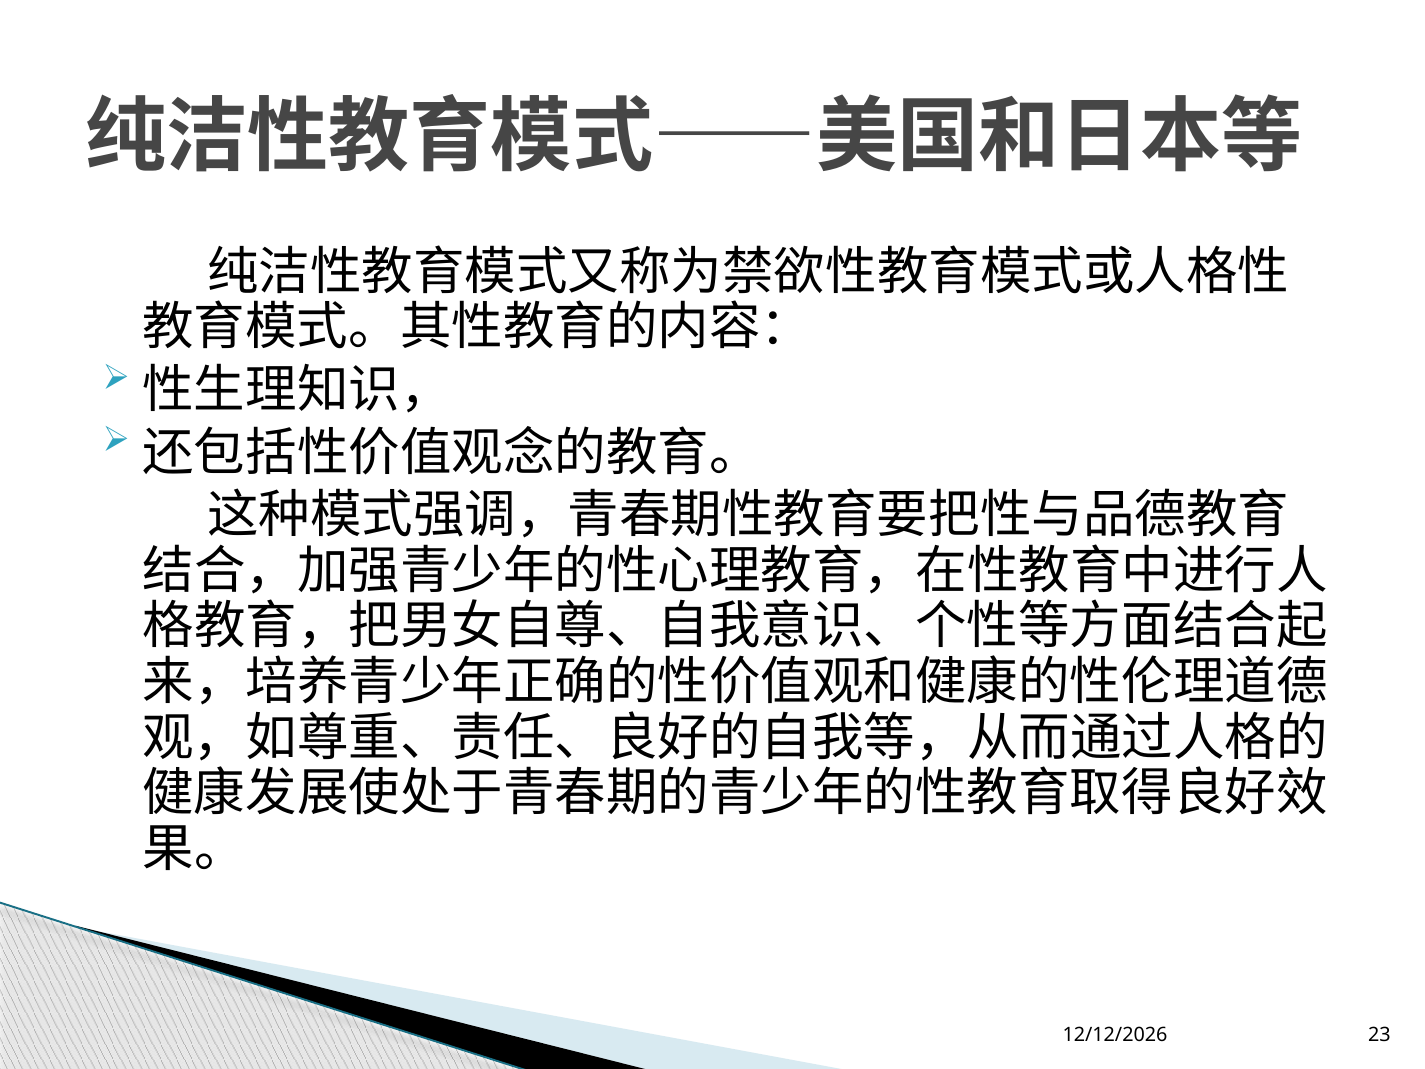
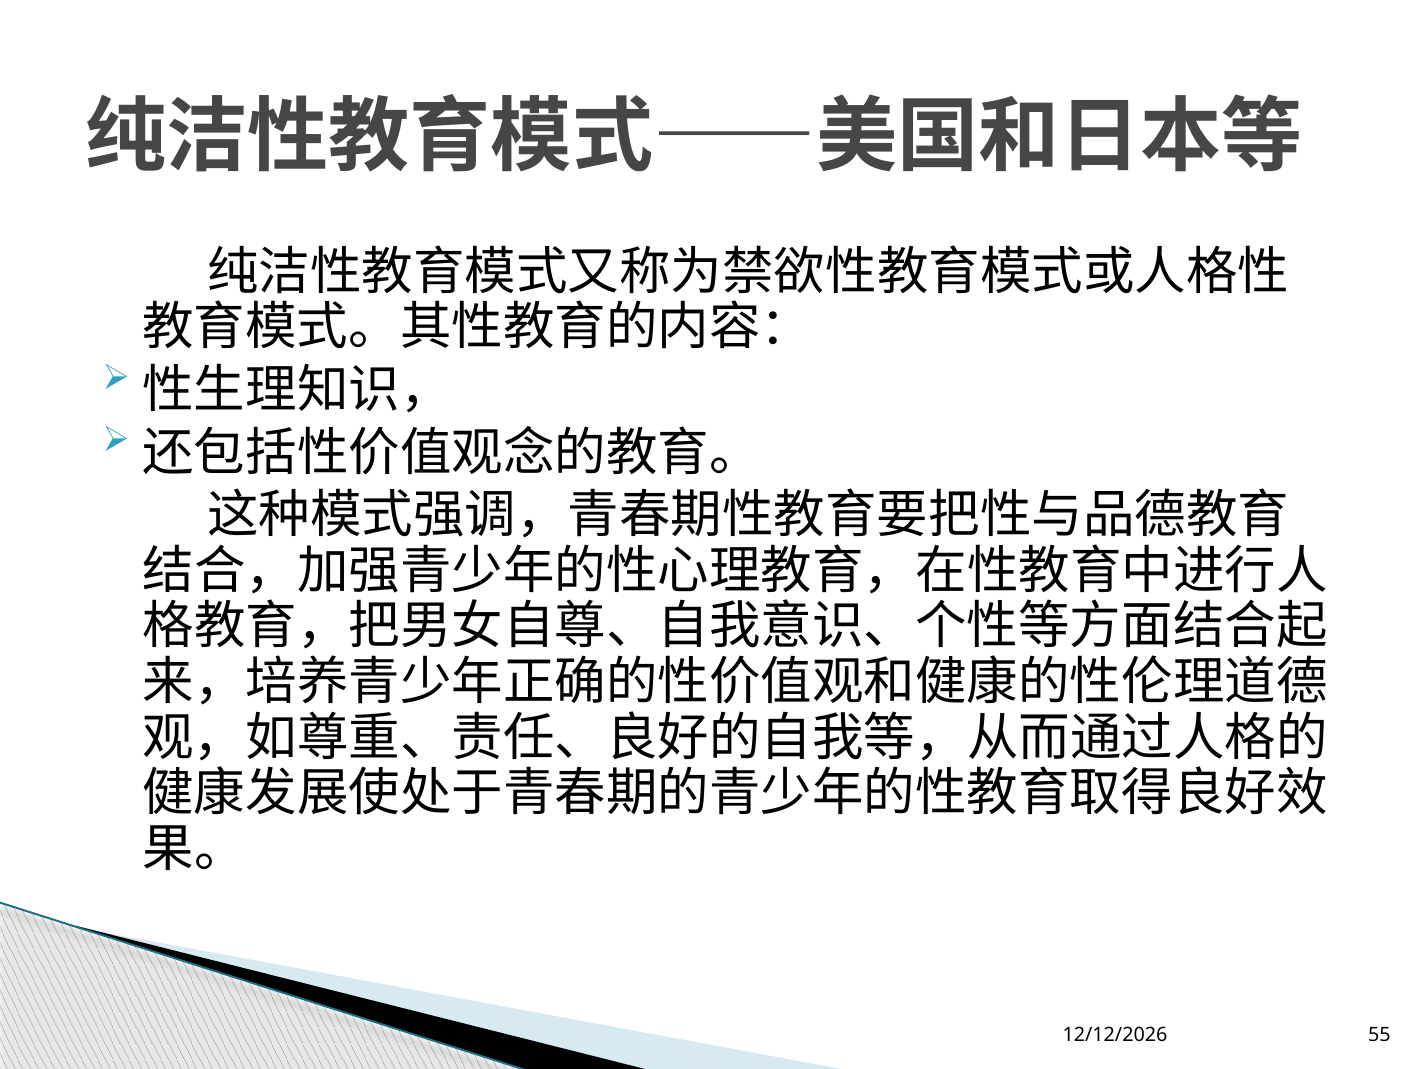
23: 23 -> 55 (1379, 1035)
